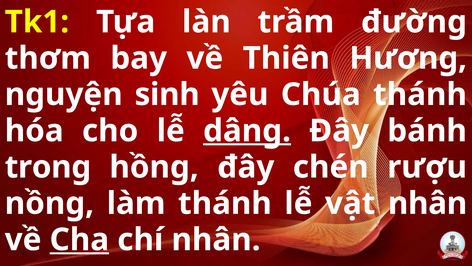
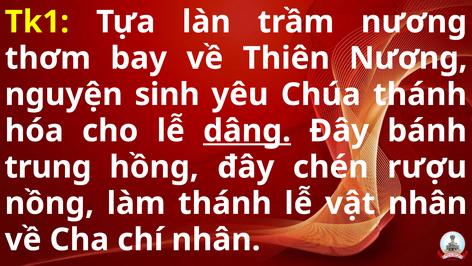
trầm đường: đường -> nương (414, 22)
Thiên Hương: Hương -> Nương (408, 58)
trong: trong -> trung (48, 167)
Cha underline: present -> none (79, 239)
